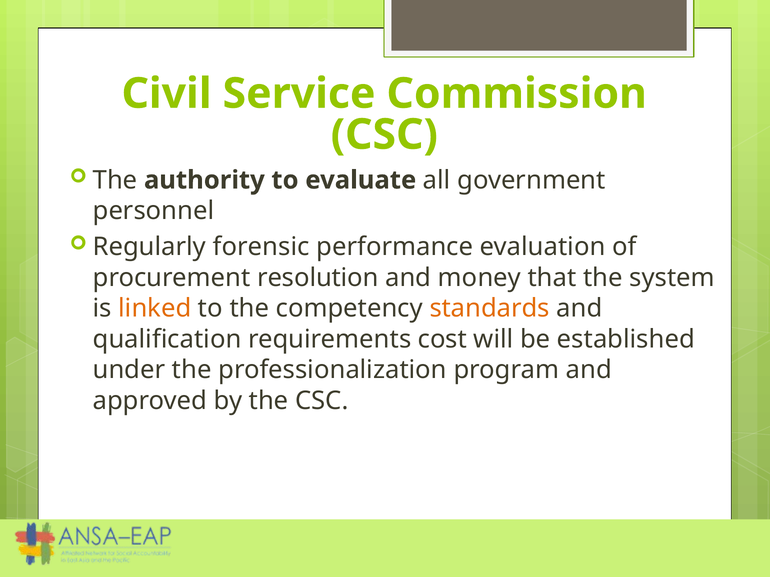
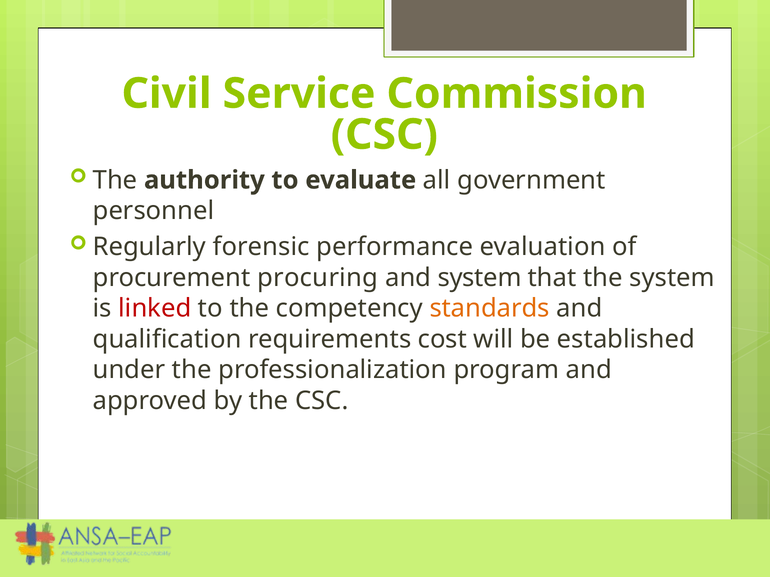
resolution: resolution -> procuring (318, 278)
and money: money -> system (480, 278)
linked colour: orange -> red (155, 309)
